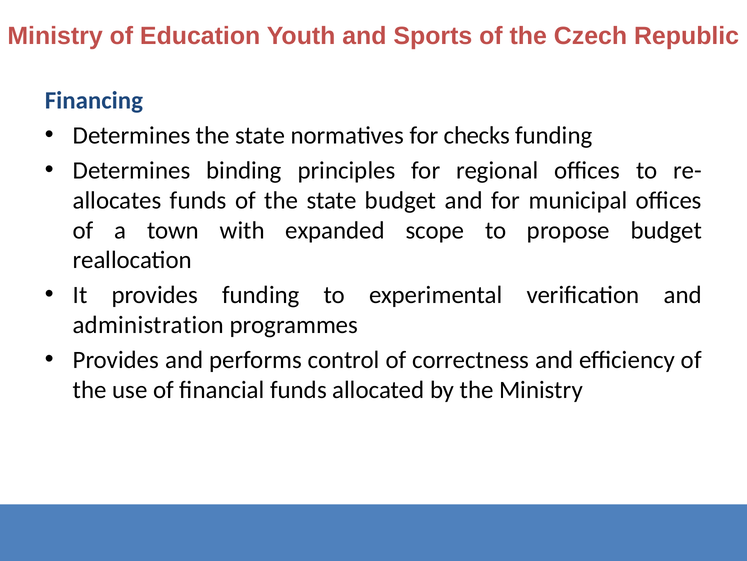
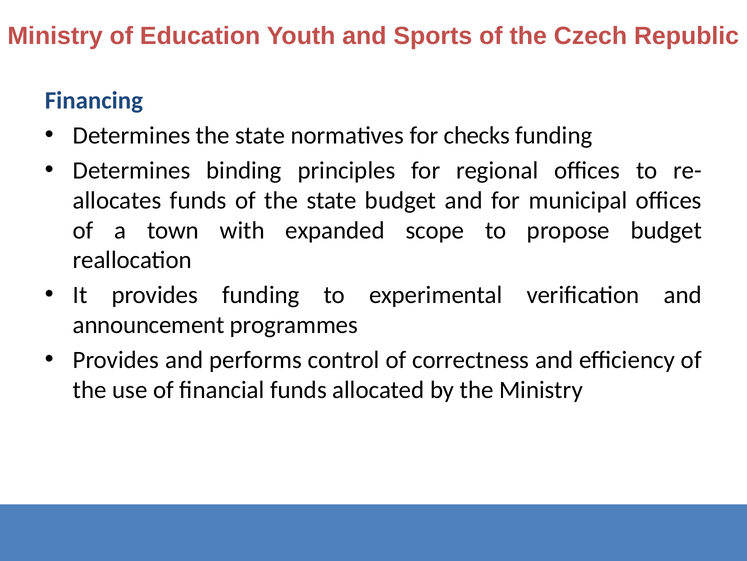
administration: administration -> announcement (149, 325)
